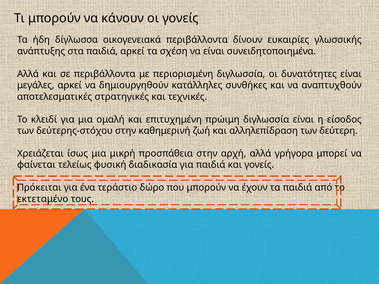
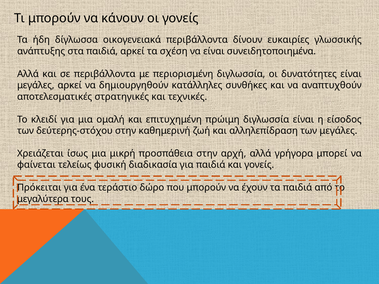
των δεύτερη: δεύτερη -> μεγάλες (338, 131)
εκτεταμένο: εκτεταμένο -> μεγαλύτερα (43, 199)
